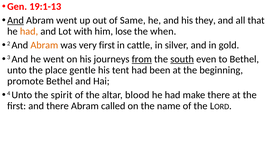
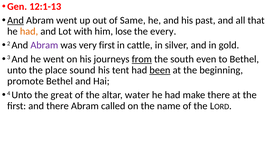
19:1-13: 19:1-13 -> 12:1-13 (45, 6)
they: they -> past (205, 20)
when: when -> every (163, 31)
Abram colour: orange -> purple (44, 45)
south underline: present -> none (182, 59)
gentle: gentle -> sound (83, 70)
been underline: none -> present (160, 70)
spirit: spirit -> great (62, 95)
blood: blood -> water (137, 95)
